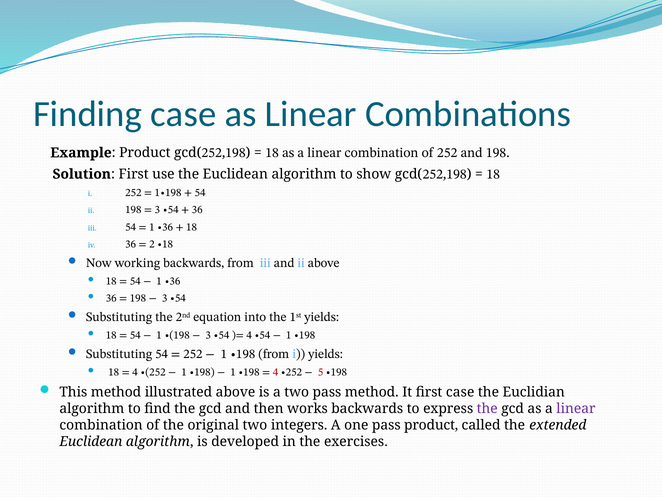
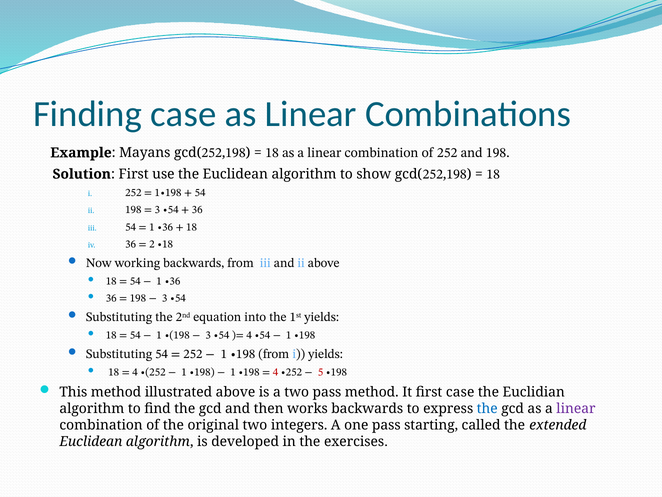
Example Product: Product -> Mayans (145, 153)
the colour: purple -> blue (487, 408)
pass product: product -> starting (431, 425)
